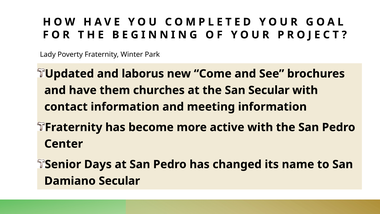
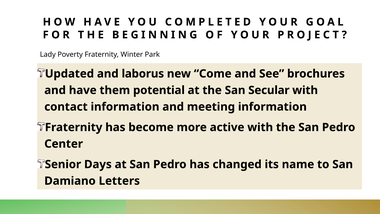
churches: churches -> potential (159, 90)
Damiano Secular: Secular -> Letters (119, 181)
